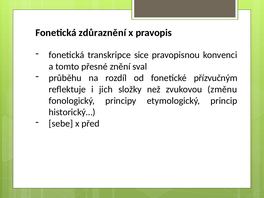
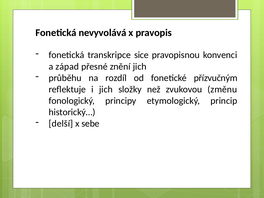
zdůraznění: zdůraznění -> nevyvolává (102, 33)
tomto: tomto -> západ (67, 66)
znění sval: sval -> jich (140, 66)
sebe: sebe -> delší (61, 124)
před: před -> sebe (91, 124)
